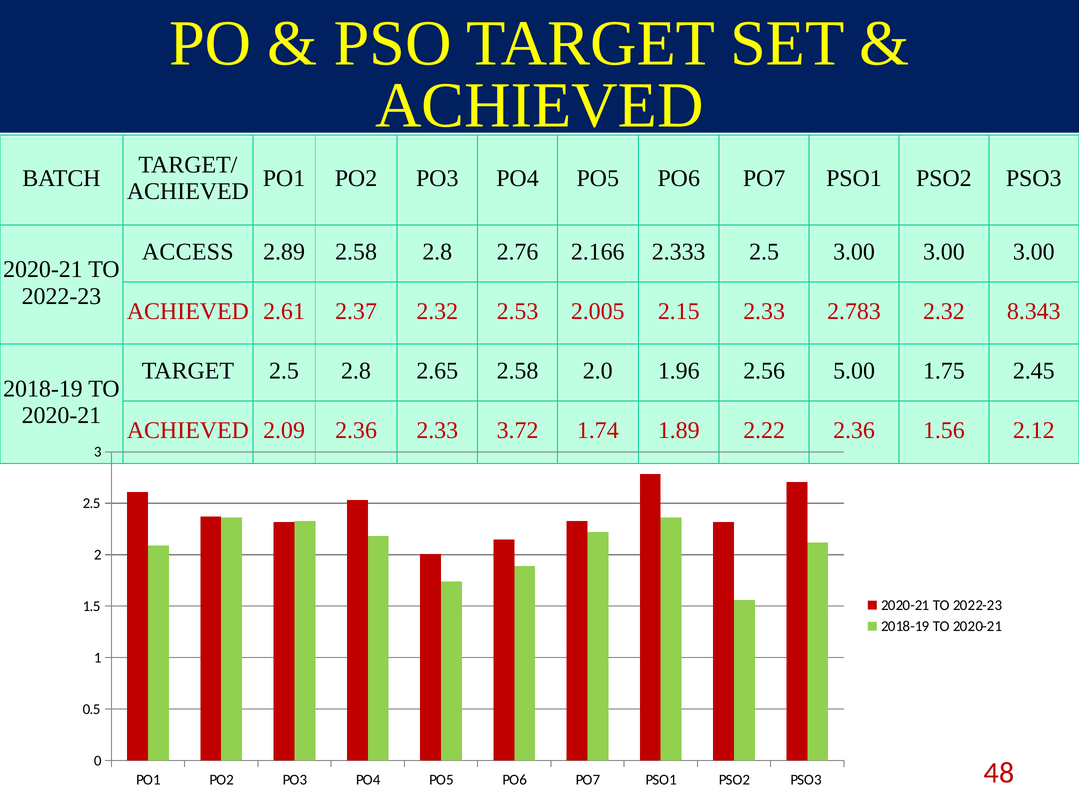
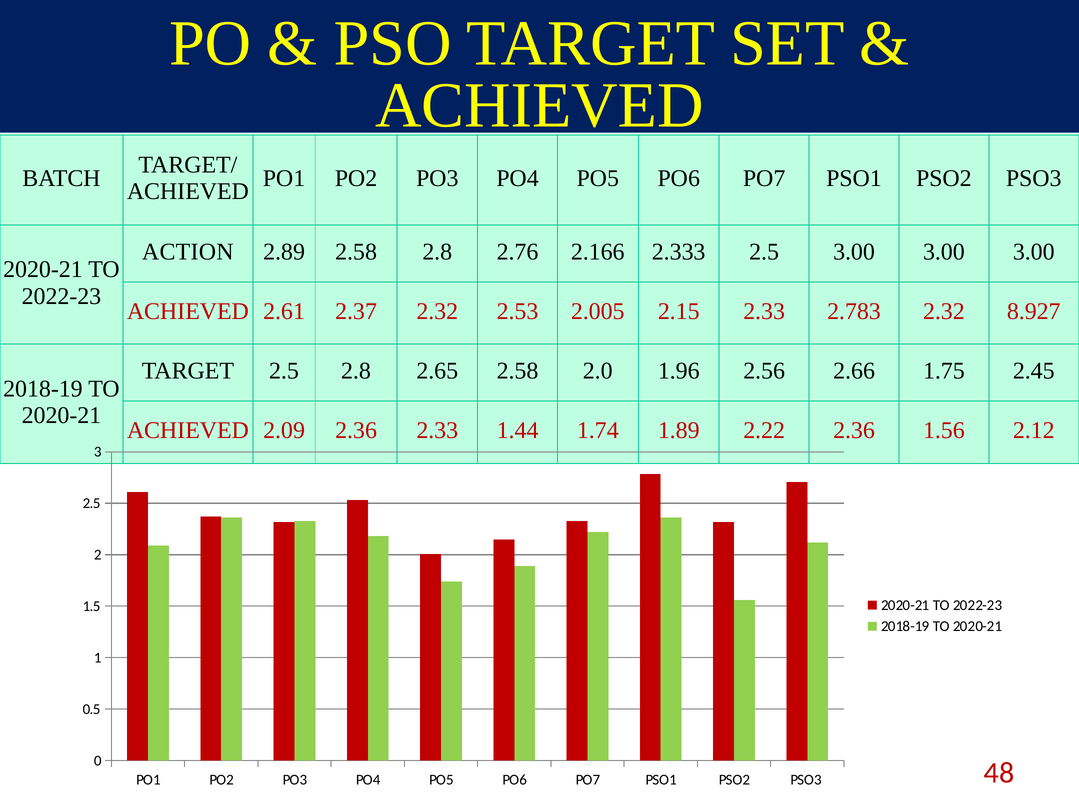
ACCESS: ACCESS -> ACTION (188, 252)
8.343: 8.343 -> 8.927 (1034, 311)
5.00: 5.00 -> 2.66 (854, 371)
3.72: 3.72 -> 1.44 (518, 431)
